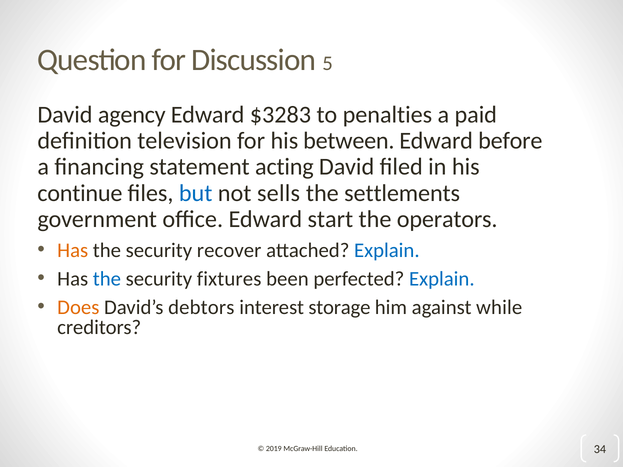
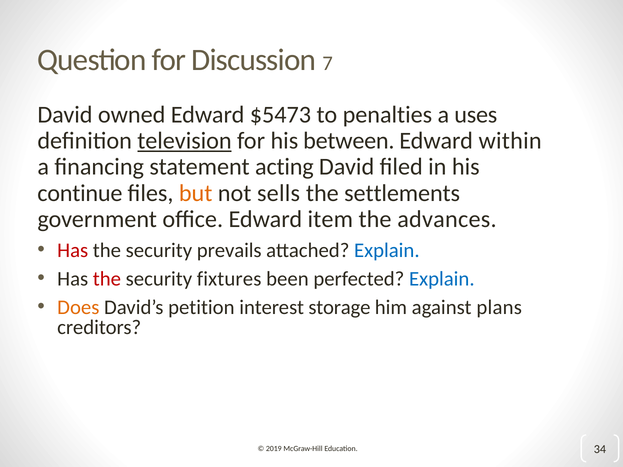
5: 5 -> 7 (328, 63)
agency: agency -> owned (132, 115)
$3283: $3283 -> $5473 (280, 115)
paid: paid -> uses (476, 115)
television underline: none -> present (184, 141)
before: before -> within (510, 141)
but colour: blue -> orange (196, 193)
start: start -> item (330, 219)
operators: operators -> advances (447, 219)
Has colour: orange -> red (73, 250)
recover: recover -> prevails (229, 250)
the colour: blue -> red (107, 279)
debtors: debtors -> petition (201, 308)
while: while -> plans (499, 308)
